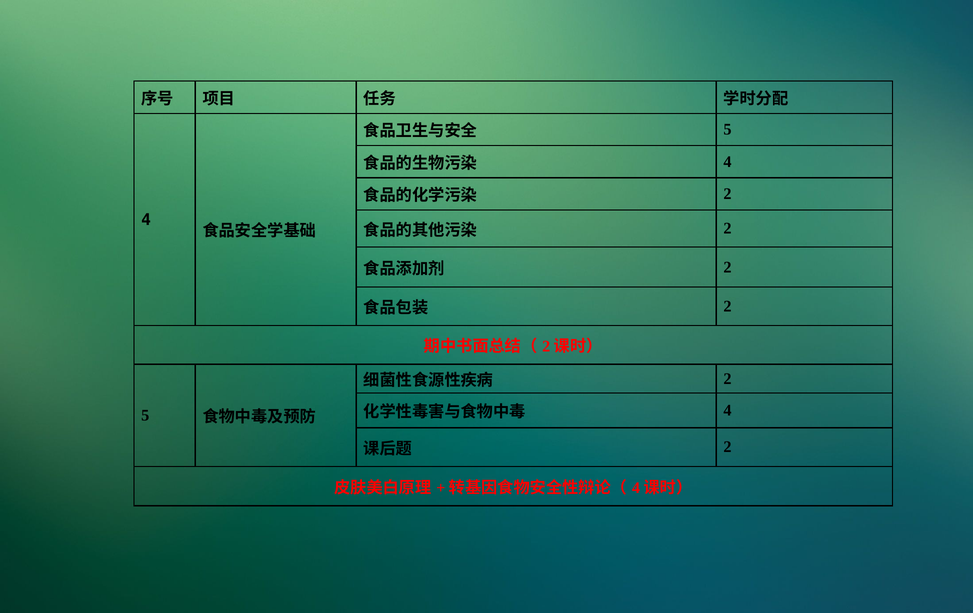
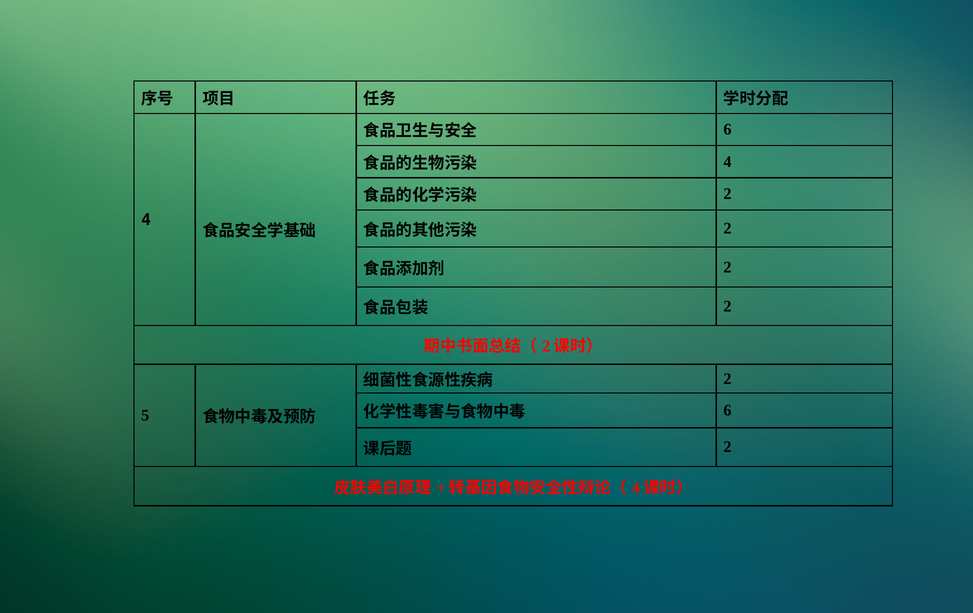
5: 5 -> 6 (728, 129)
4: 4 -> 6 (728, 410)
